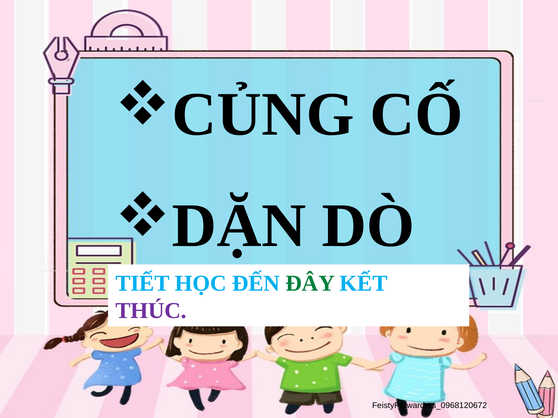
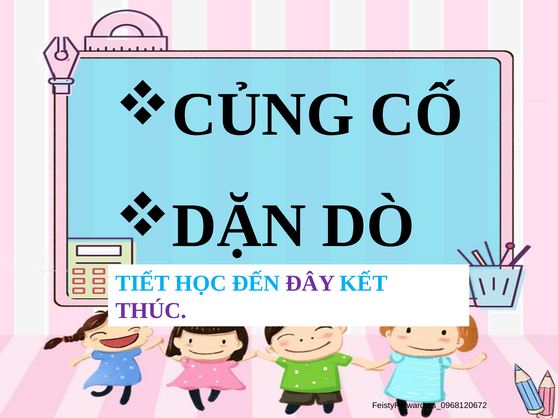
ĐÂY colour: green -> purple (310, 284)
